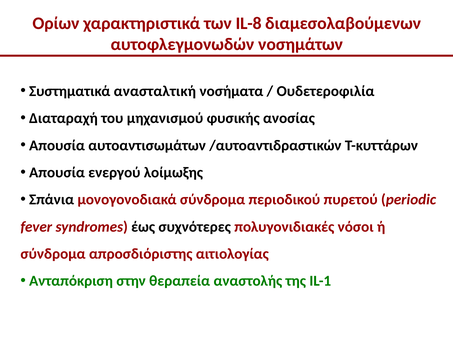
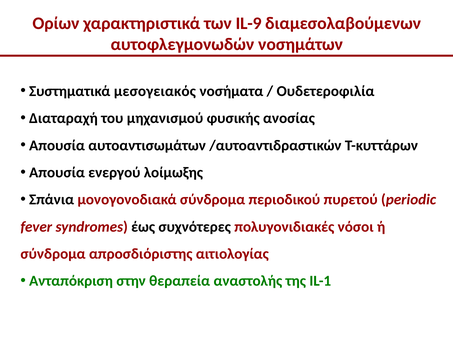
IL-8: IL-8 -> IL-9 (249, 23)
ανασταλτική: ανασταλτική -> μεσογειακός (155, 91)
